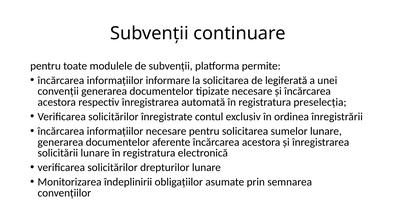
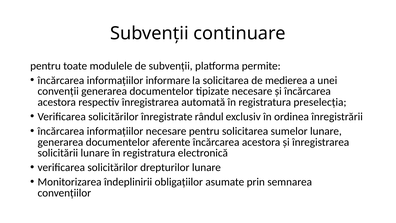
legiferată: legiferată -> medierea (286, 80)
contul: contul -> rândul (209, 117)
